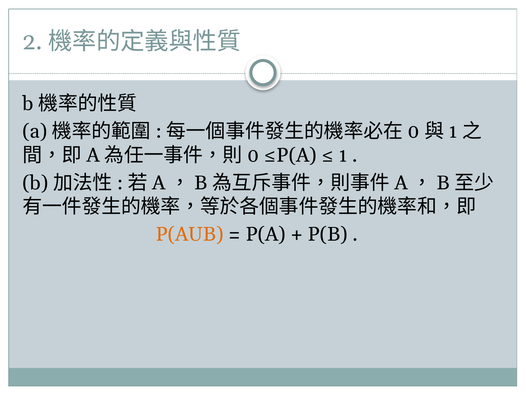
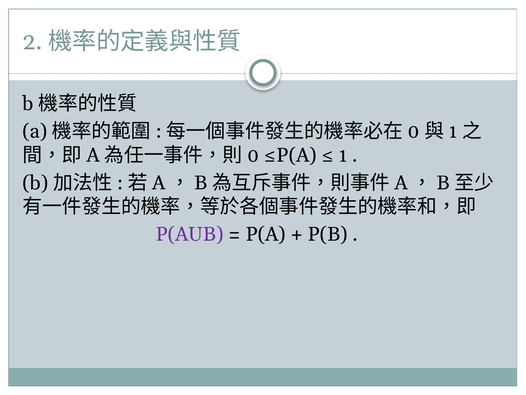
P(AUB colour: orange -> purple (190, 234)
